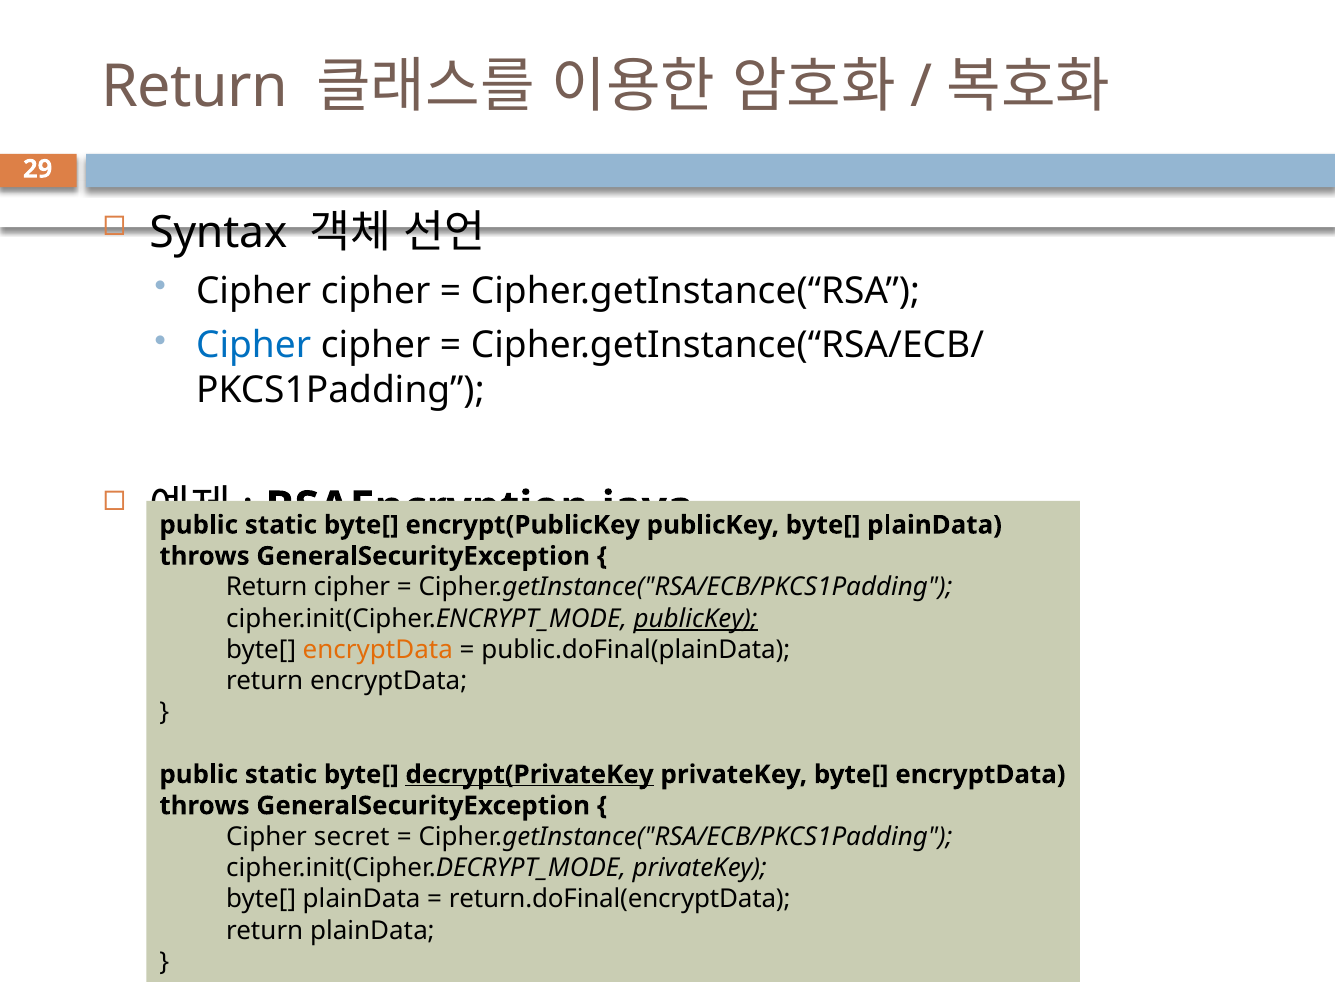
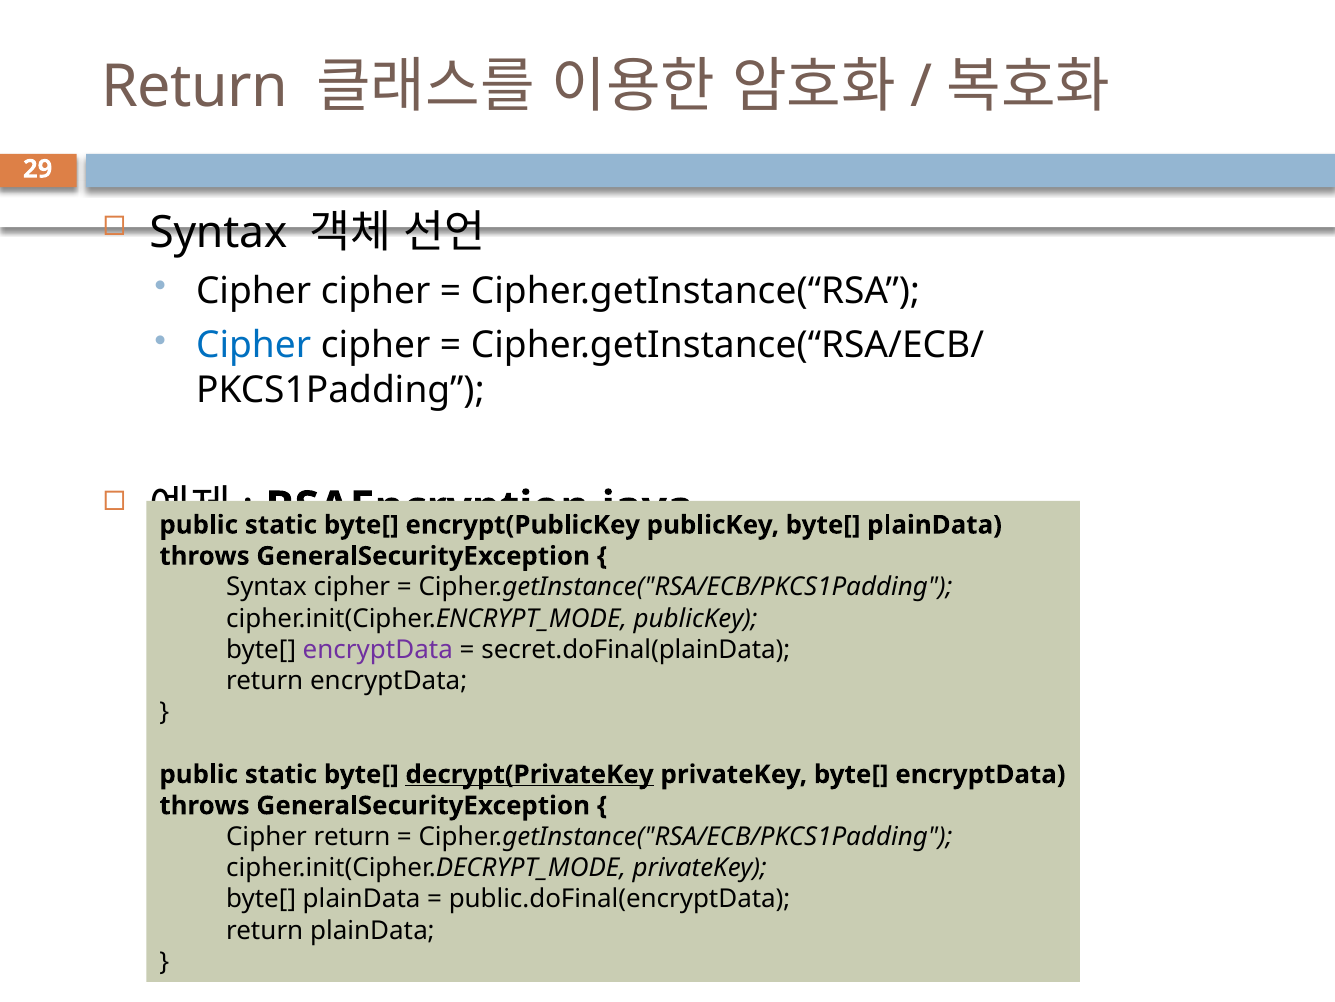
Return: Return -> Syntax (267, 587)
publicKey underline: present -> none (696, 618)
encryptData colour: orange -> purple (378, 649)
public.doFinal(plainData: public.doFinal(plainData -> secret.doFinal(plainData (636, 649)
Cipher secret: secret -> return (352, 836)
return.doFinal(encryptData: return.doFinal(encryptData -> public.doFinal(encryptData (620, 899)
